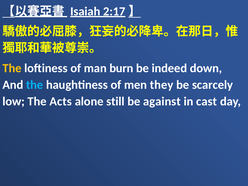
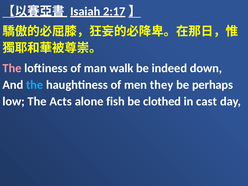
The colour: yellow -> pink (12, 68)
burn: burn -> walk (121, 68)
scarcely: scarcely -> perhaps (213, 85)
still: still -> fish (115, 102)
against: against -> clothed (162, 102)
